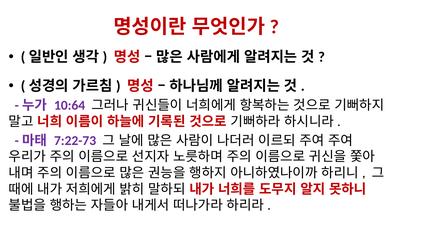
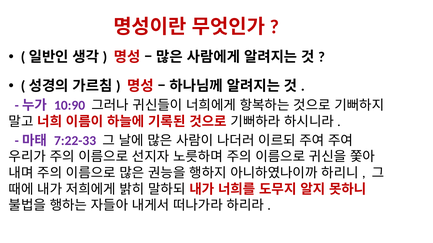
10:64: 10:64 -> 10:90 (70, 106)
7:22-73: 7:22-73 -> 7:22-33 (75, 141)
